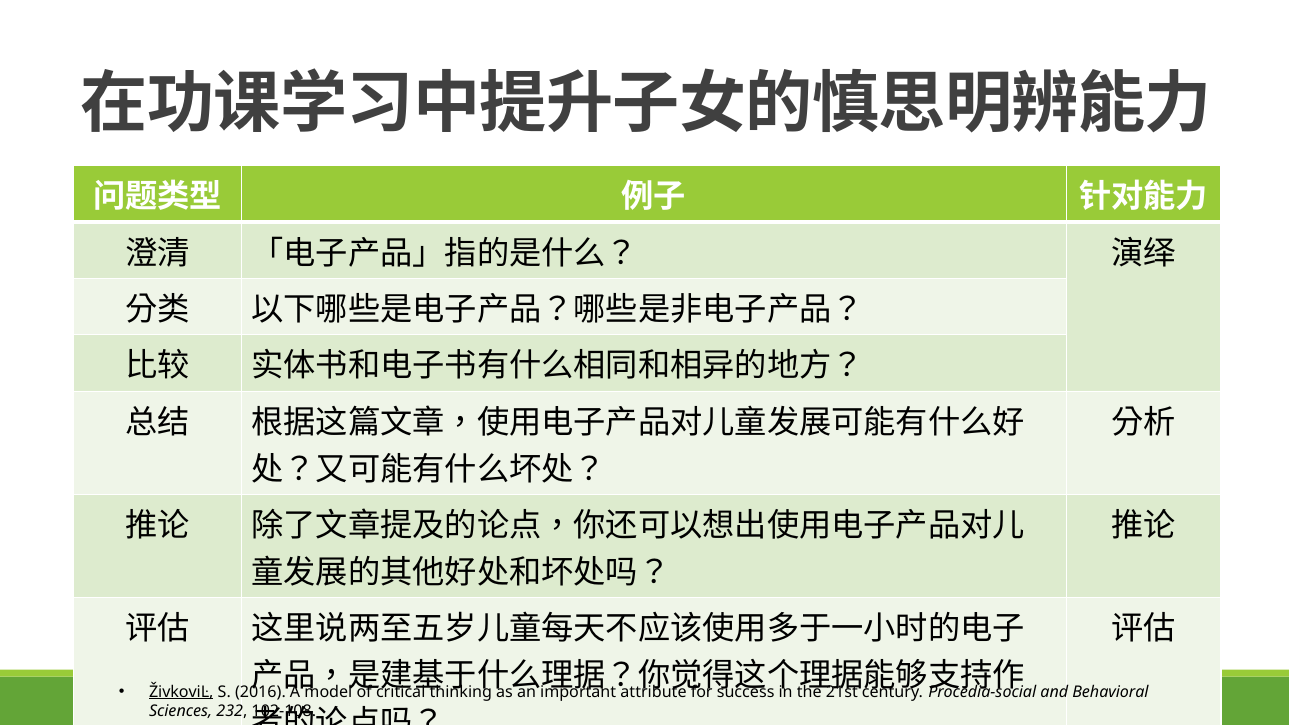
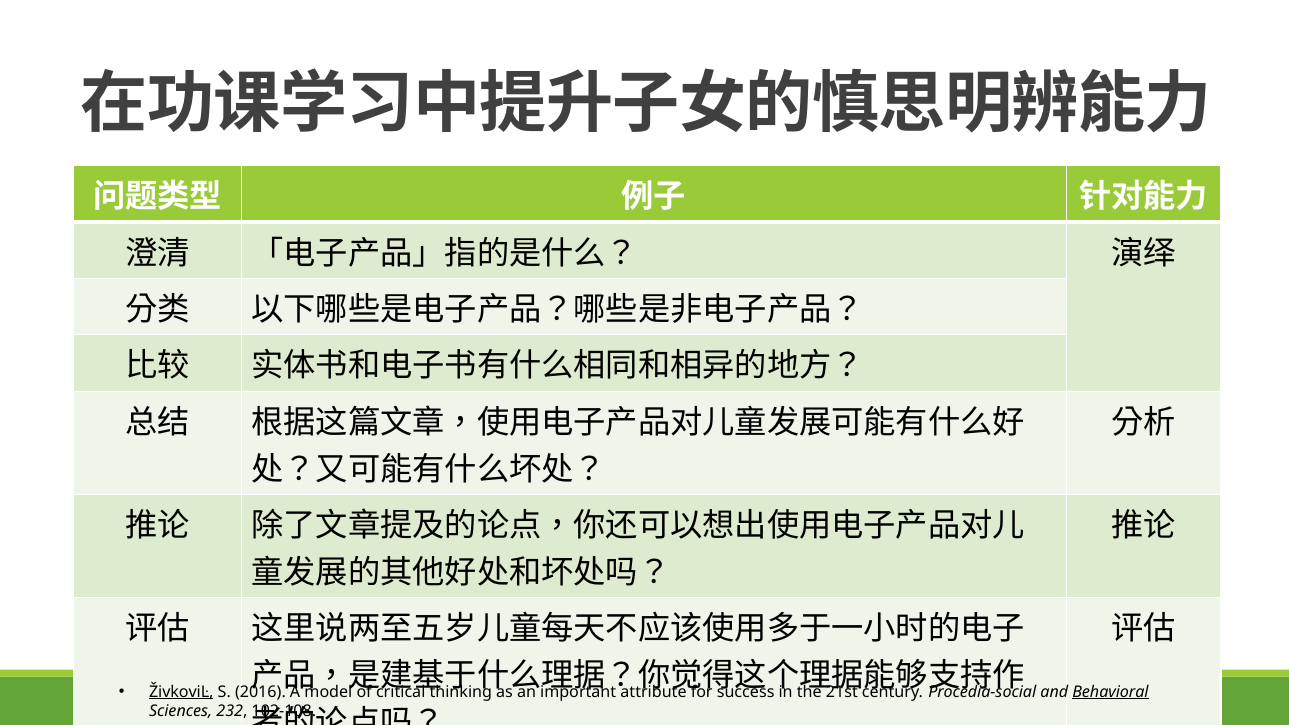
Behavioral underline: none -> present (1110, 692)
